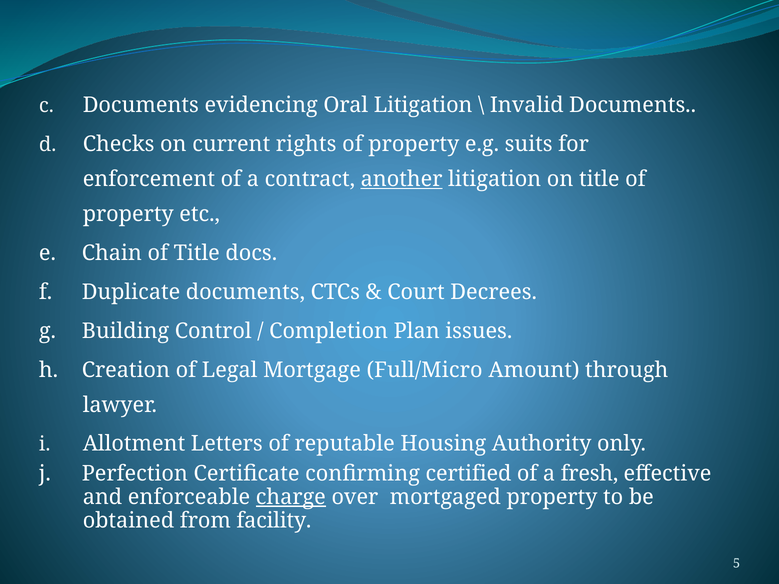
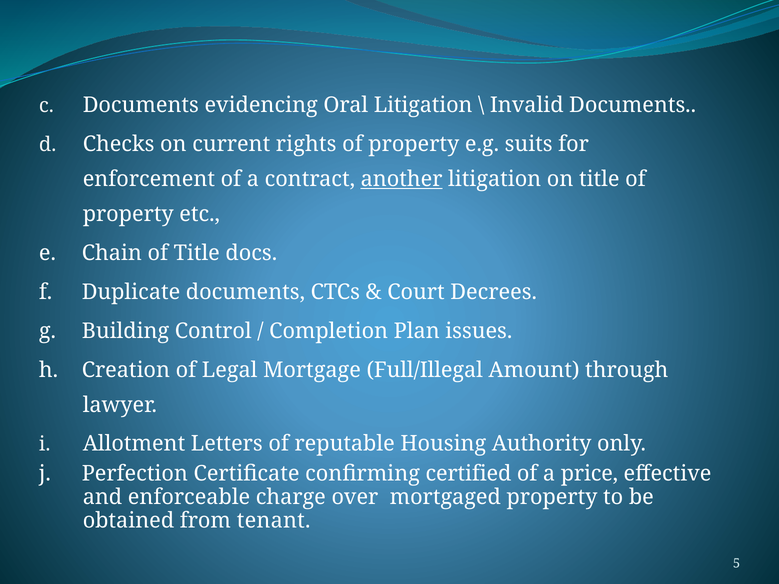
Full/Micro: Full/Micro -> Full/Illegal (425, 370)
fresh: fresh -> price (589, 474)
charge underline: present -> none (291, 497)
facility: facility -> tenant (274, 521)
